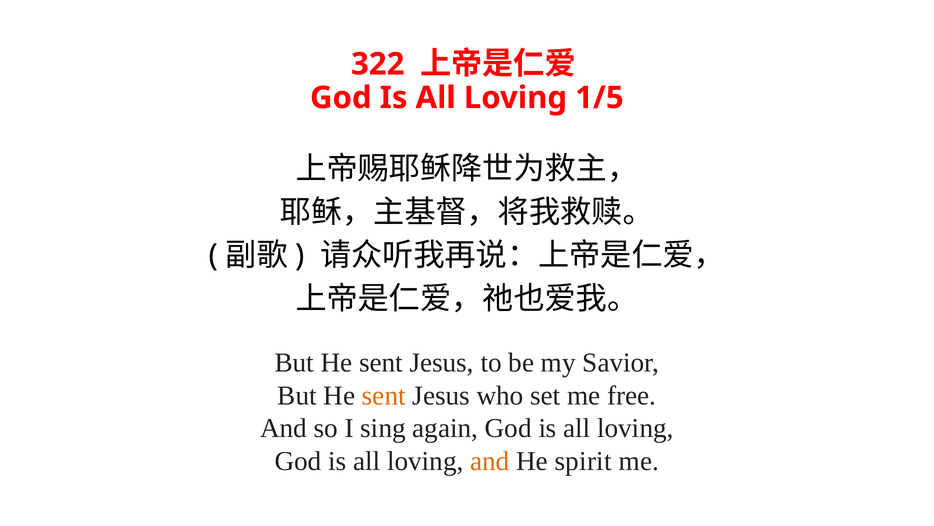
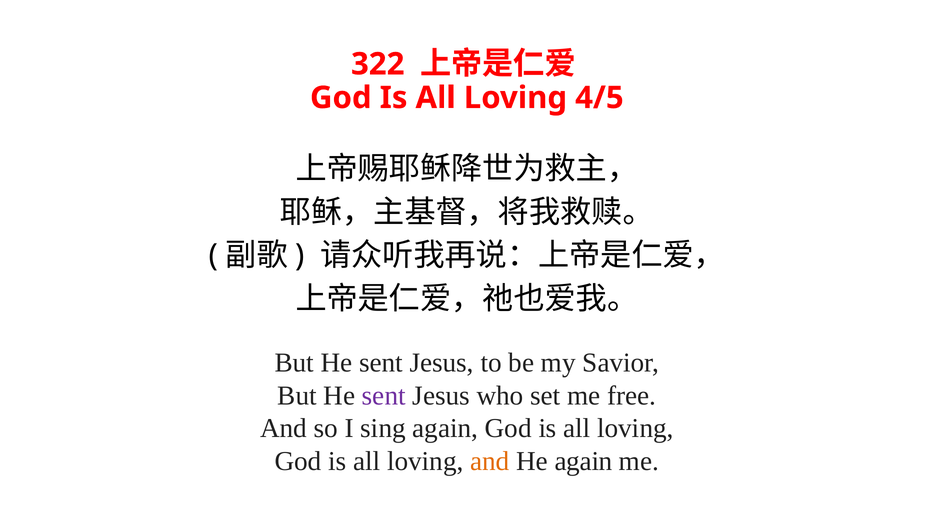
1/5: 1/5 -> 4/5 (599, 98)
sent colour: orange -> purple (384, 395)
He spirit: spirit -> again (584, 461)
